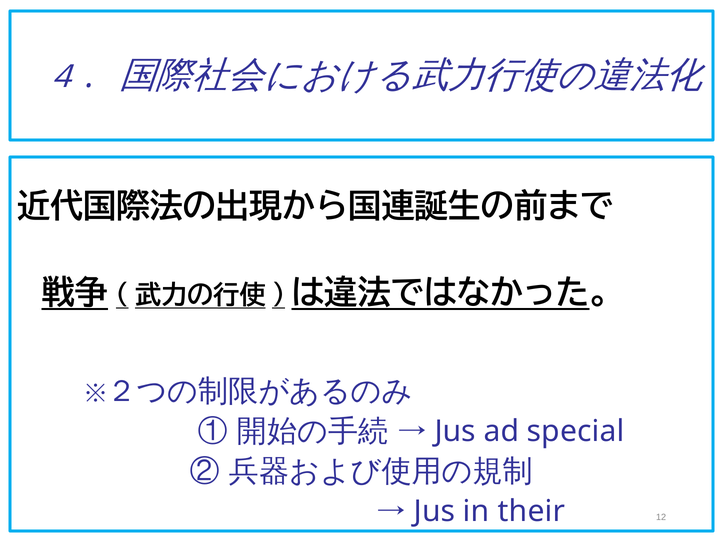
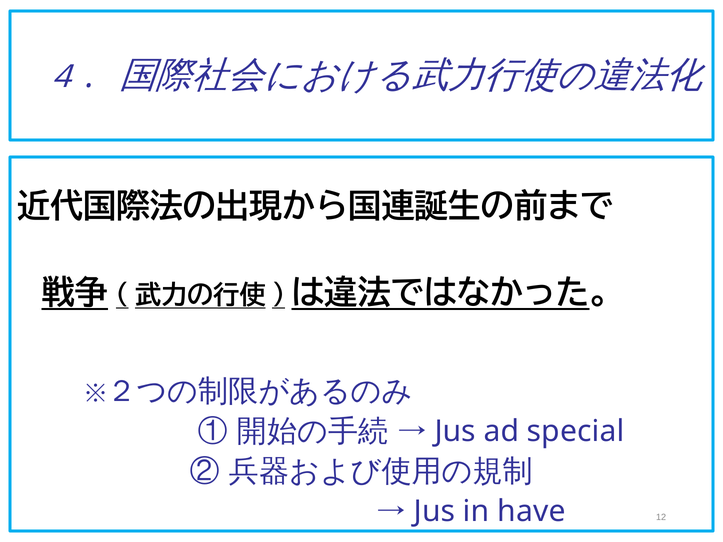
their: their -> have (531, 512)
